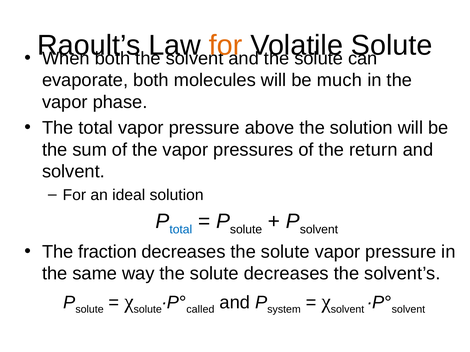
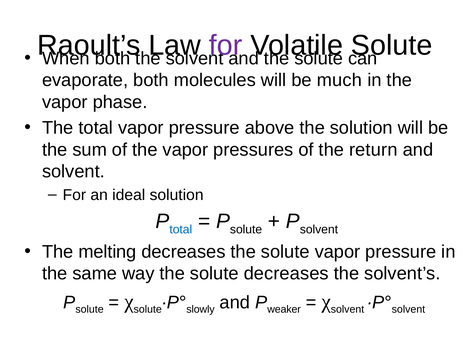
for colour: orange -> purple (226, 45)
fraction: fraction -> melting (108, 252)
called: called -> slowly (201, 310)
system: system -> weaker (284, 310)
